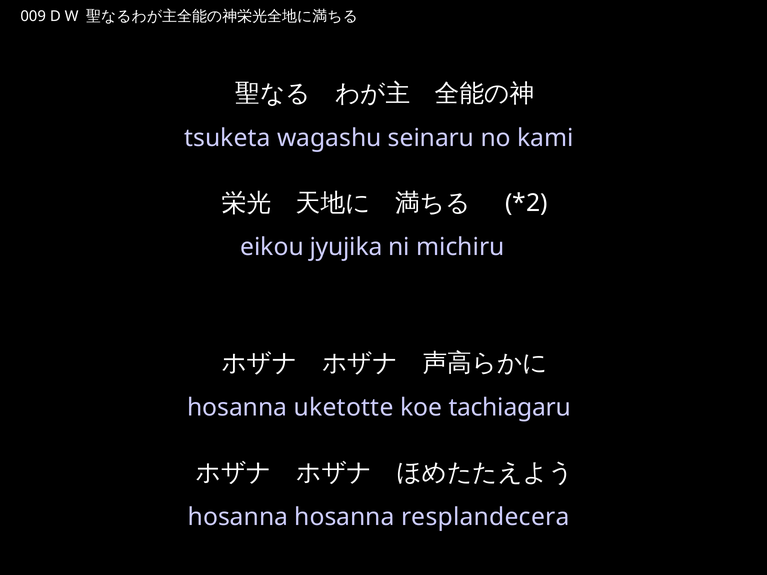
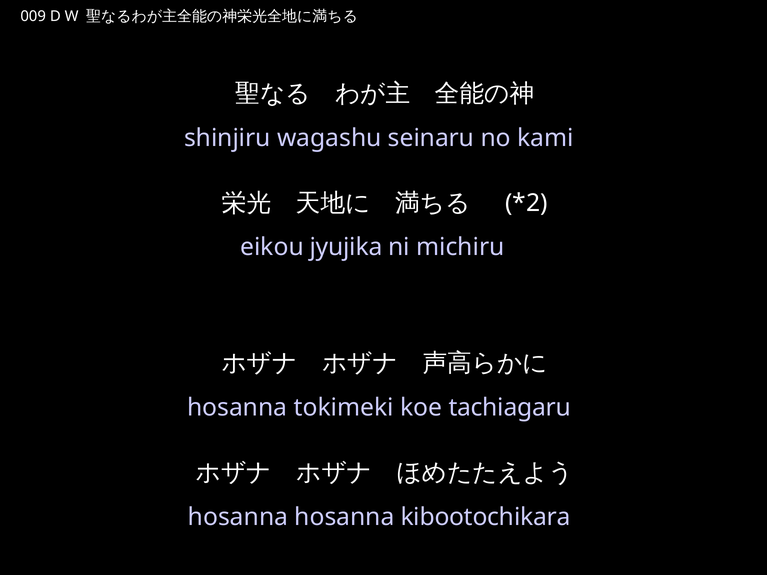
tsuketa: tsuketa -> shinjiru (227, 138)
uketotte: uketotte -> tokimeki (344, 408)
resplandecera: resplandecera -> kibootochikara (486, 517)
